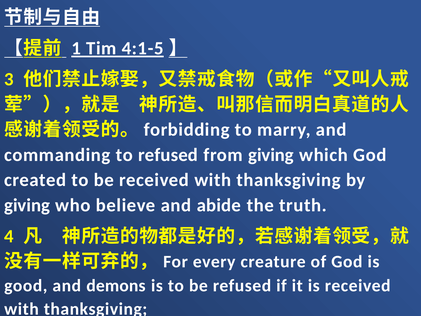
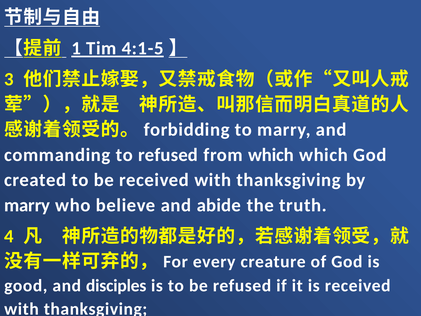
from giving: giving -> which (271, 155)
giving: giving -> marry (27, 205)
demons: demons -> disciples (116, 285)
